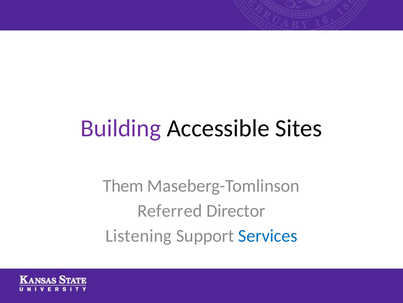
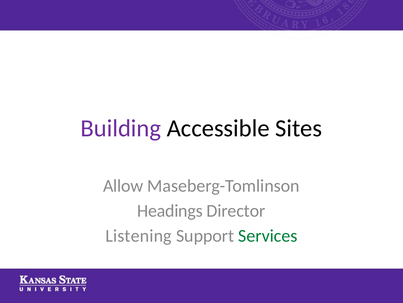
Them: Them -> Allow (123, 185)
Referred: Referred -> Headings (170, 210)
Services colour: blue -> green (268, 235)
